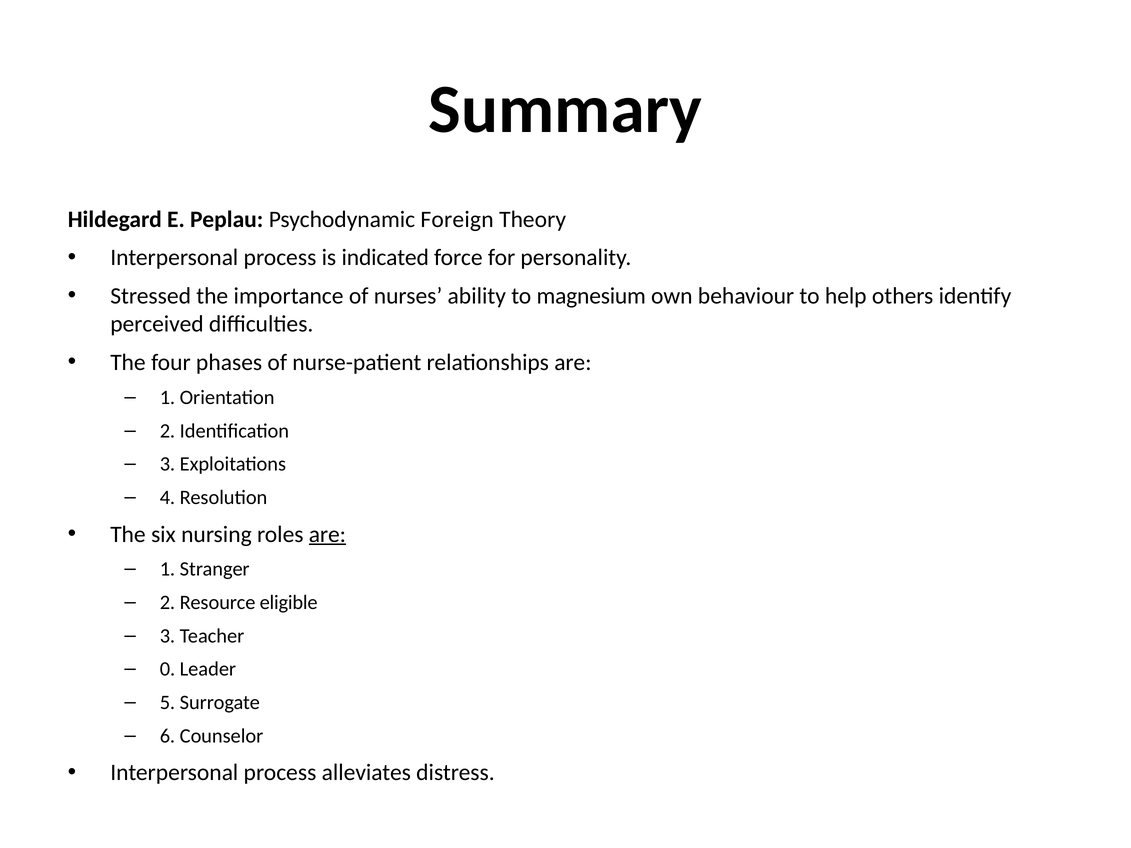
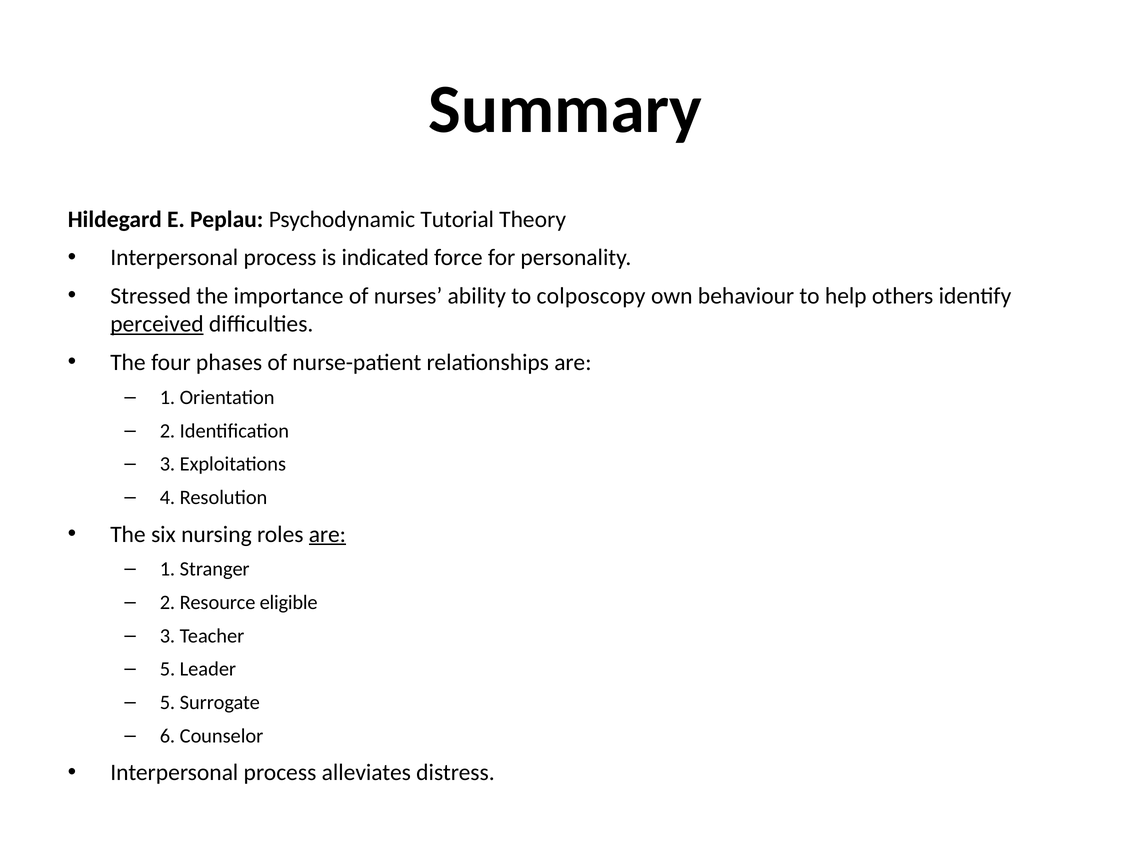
Foreign: Foreign -> Tutorial (457, 219)
magnesium: magnesium -> colposcopy (591, 296)
perceived underline: none -> present (157, 324)
0: 0 -> 5 (167, 669)
